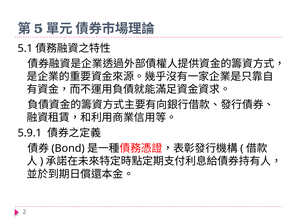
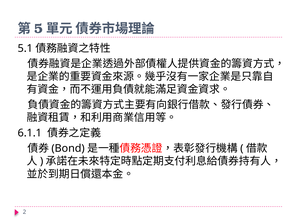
5.9.1: 5.9.1 -> 6.1.1 (30, 133)
